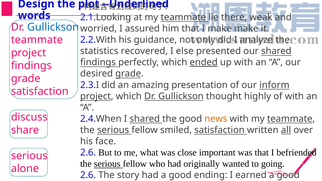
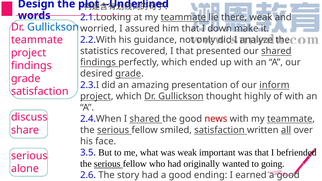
I make: make -> down (220, 29)
I else: else -> that (185, 51)
ended underline: present -> none (204, 62)
news colour: orange -> red (216, 119)
2.6: 2.6 -> 3.5 (88, 153)
was close: close -> weak (187, 153)
